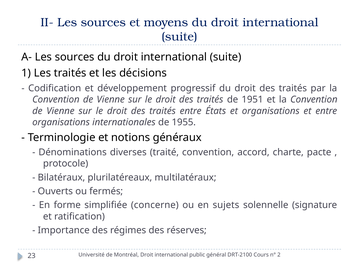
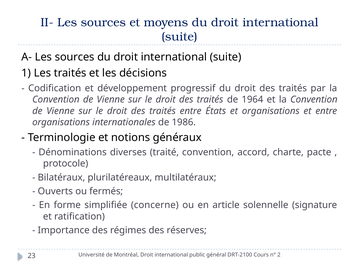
1951: 1951 -> 1964 (252, 100)
1955: 1955 -> 1986 (184, 122)
sujets: sujets -> article (226, 205)
